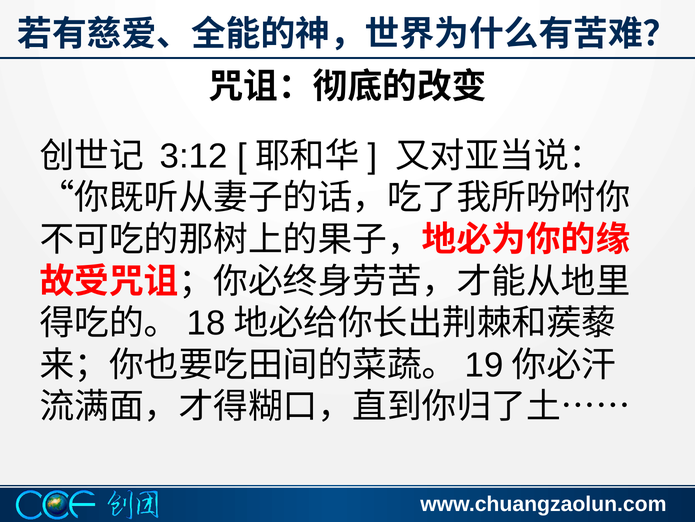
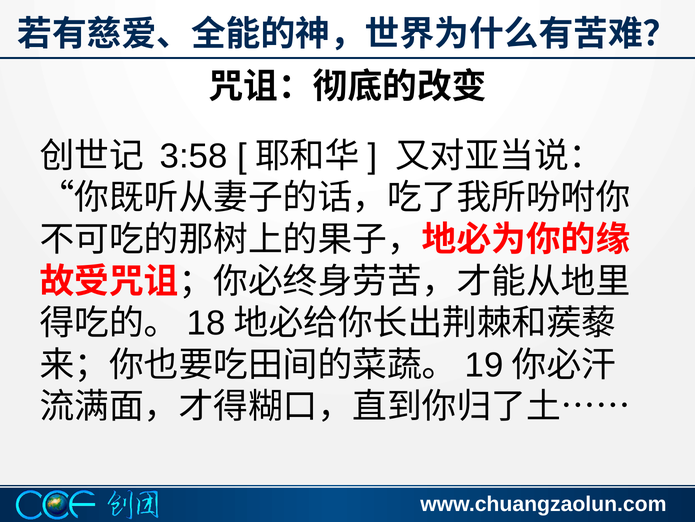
3:12: 3:12 -> 3:58 (194, 156)
